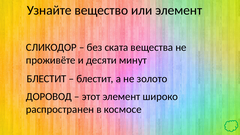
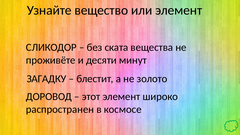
БЛЕСТИТ: БЛЕСТИТ -> ЗАГАДКУ (46, 79)
